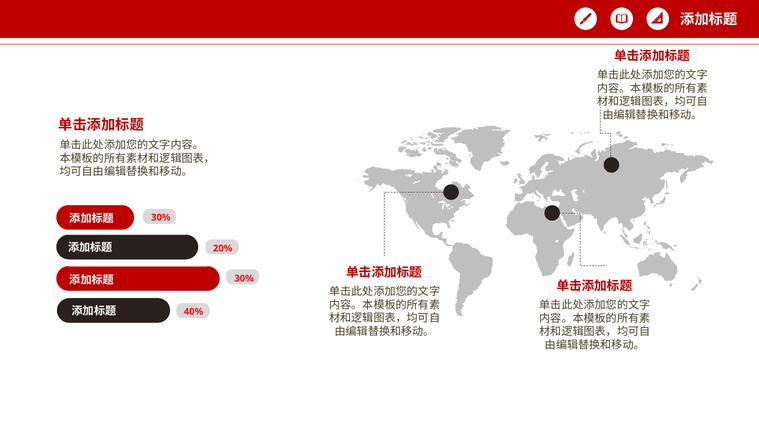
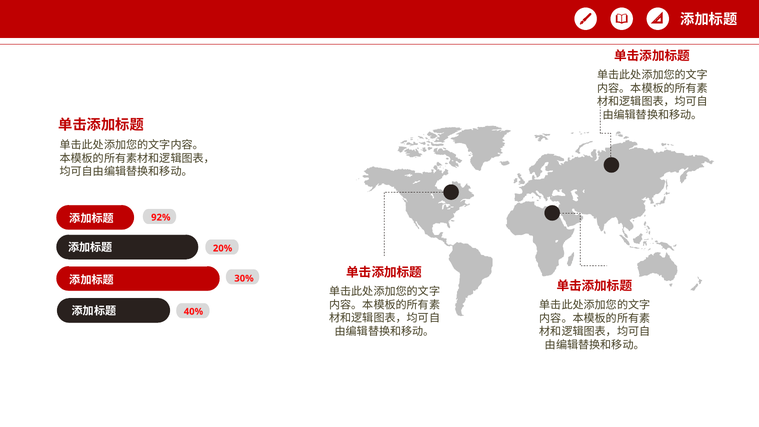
30%: 30% -> 92% (161, 217)
